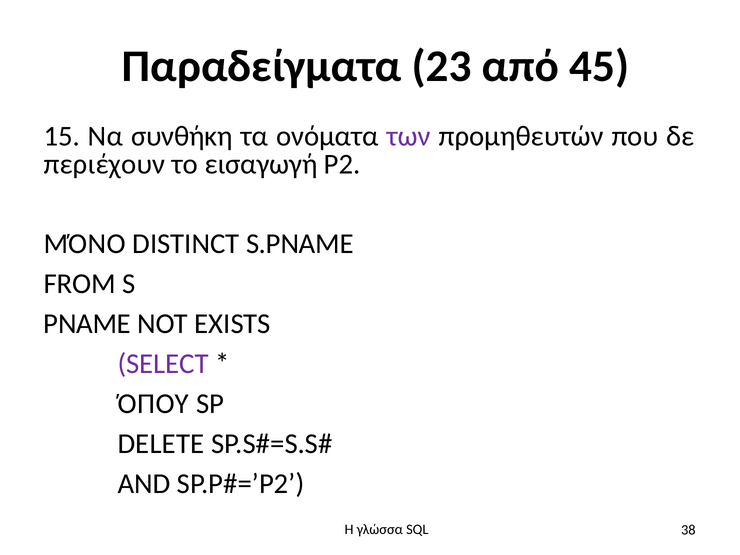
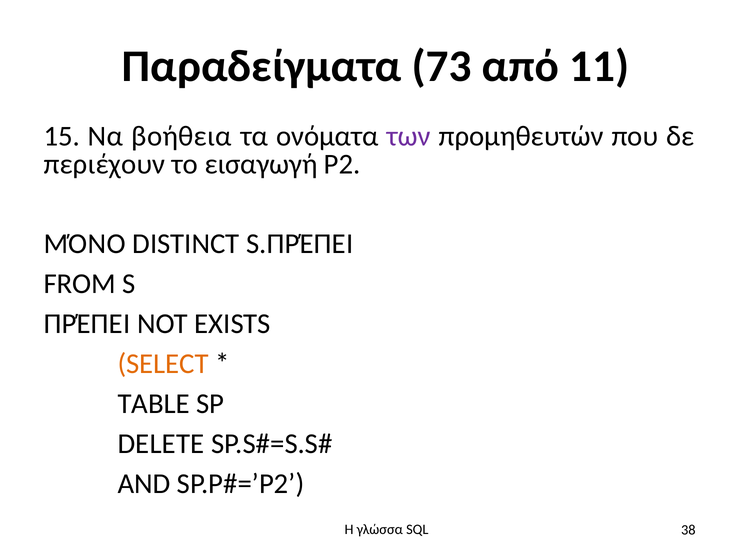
23: 23 -> 73 (442, 66)
45: 45 -> 11 (599, 66)
συνθήκη: συνθήκη -> βοήθεια (182, 136)
S.PNAME: S.PNAME -> S.ΠΡΈΠΕΙ (300, 244)
PNAME: PNAME -> ΠΡΈΠΕΙ (87, 324)
SELECT colour: purple -> orange (163, 364)
ΌΠΟΥ: ΌΠΟΥ -> TABLE (154, 404)
